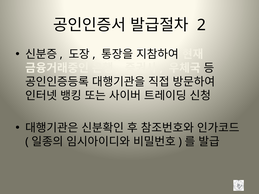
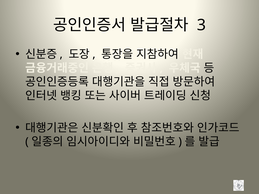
2: 2 -> 3 (201, 25)
